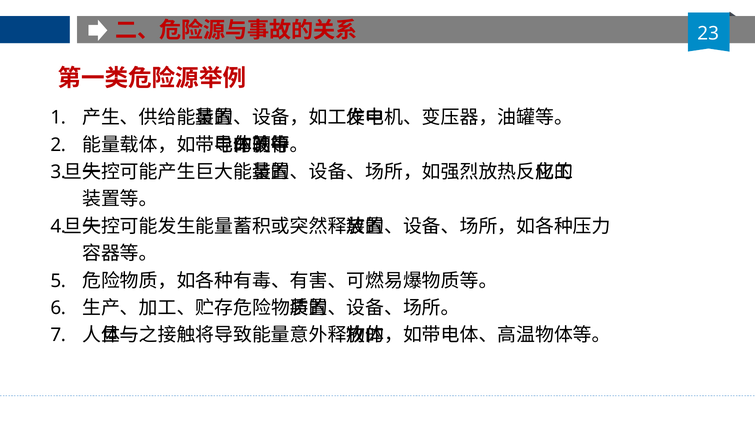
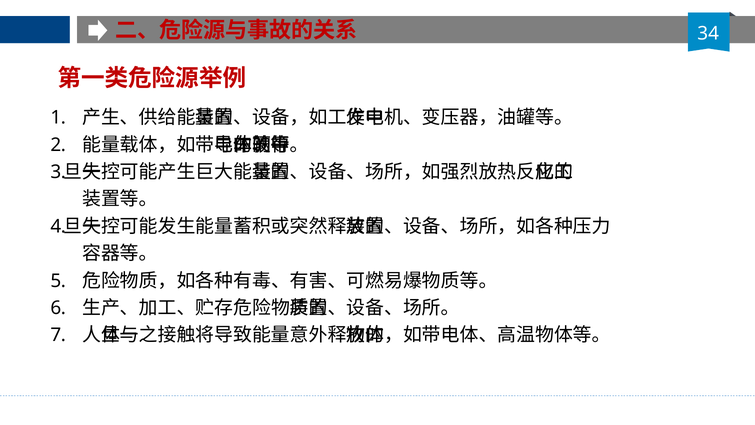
23: 23 -> 34 (708, 34)
